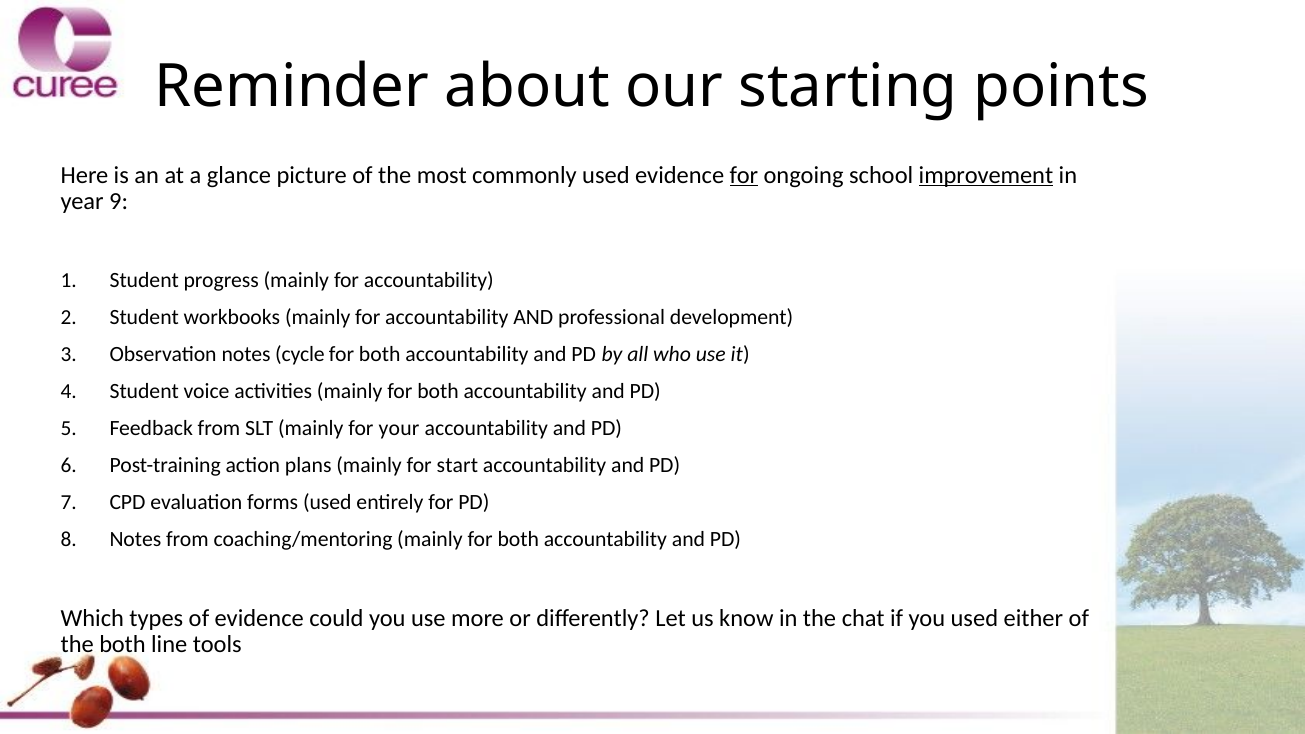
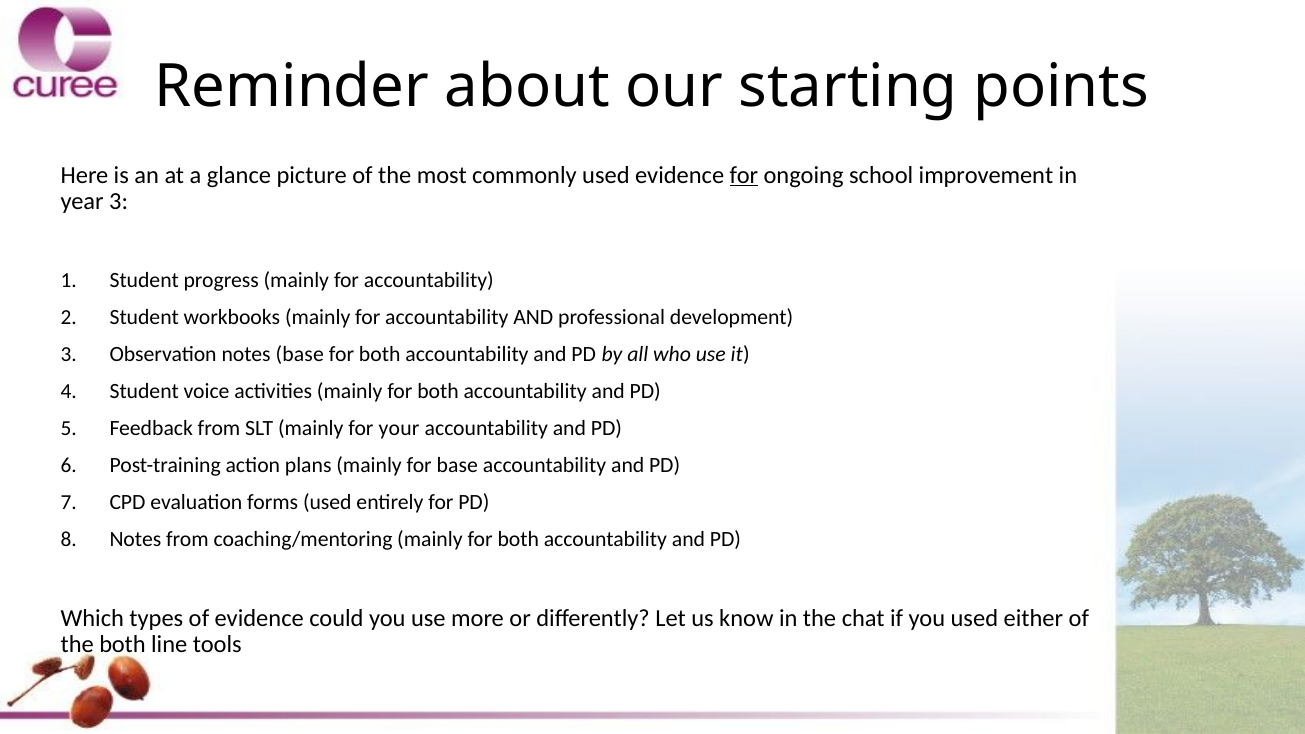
improvement underline: present -> none (986, 175)
year 9: 9 -> 3 (119, 202)
notes cycle: cycle -> base (300, 354)
for start: start -> base (457, 465)
